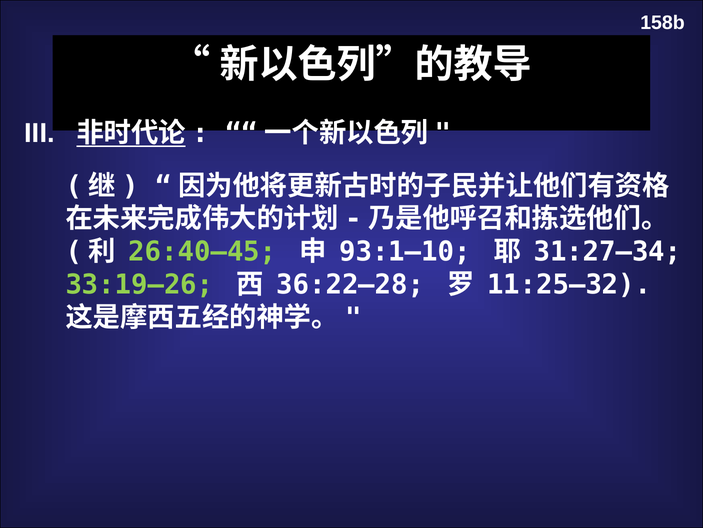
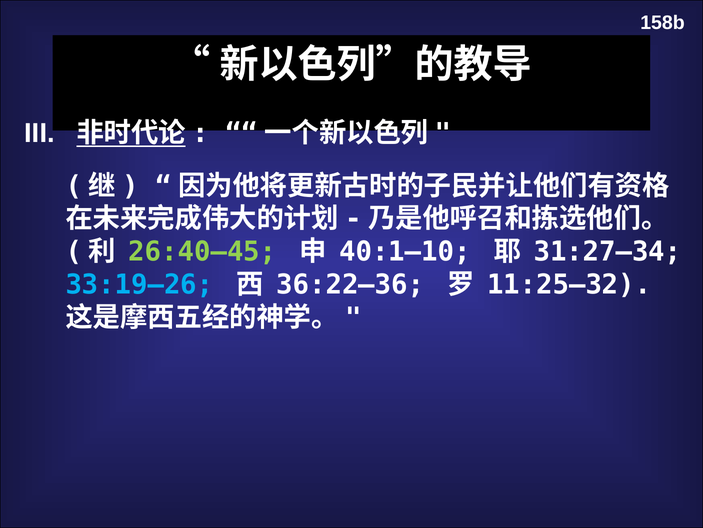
93:1–10: 93:1–10 -> 40:1–10 (405, 251)
33:19–26 colour: light green -> light blue (139, 284)
36:22–28: 36:22–28 -> 36:22–36 (350, 284)
